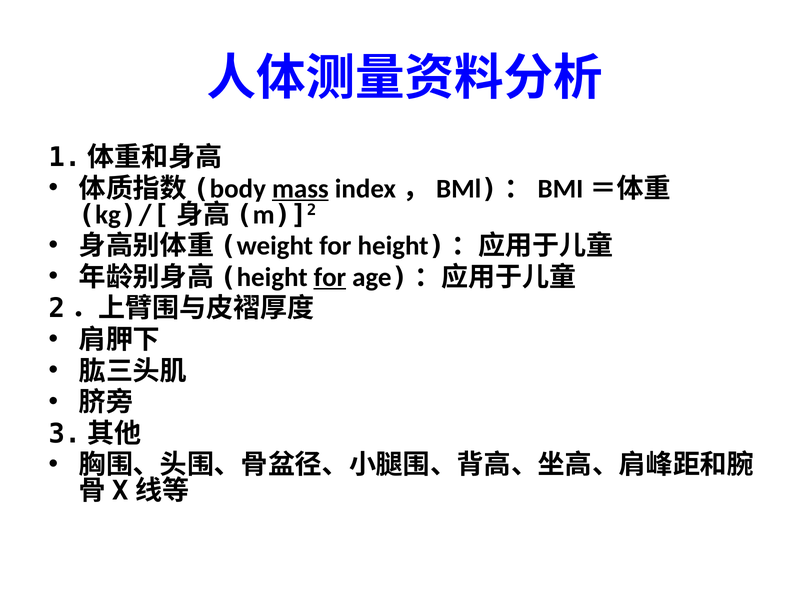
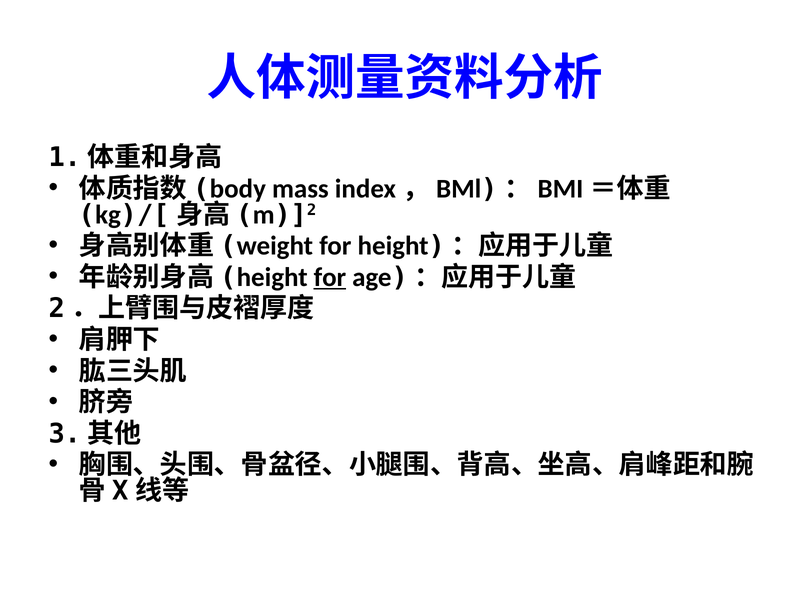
mass underline: present -> none (300, 189)
